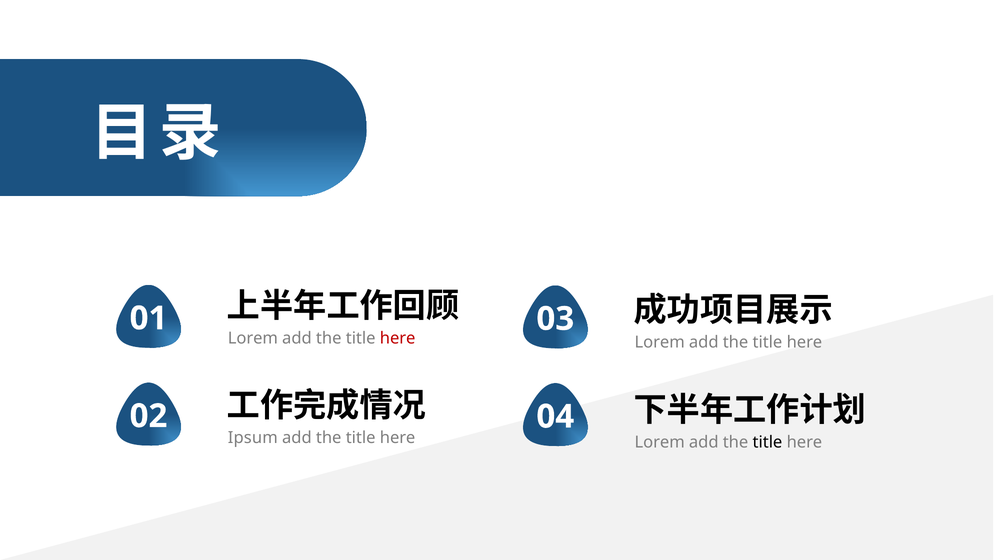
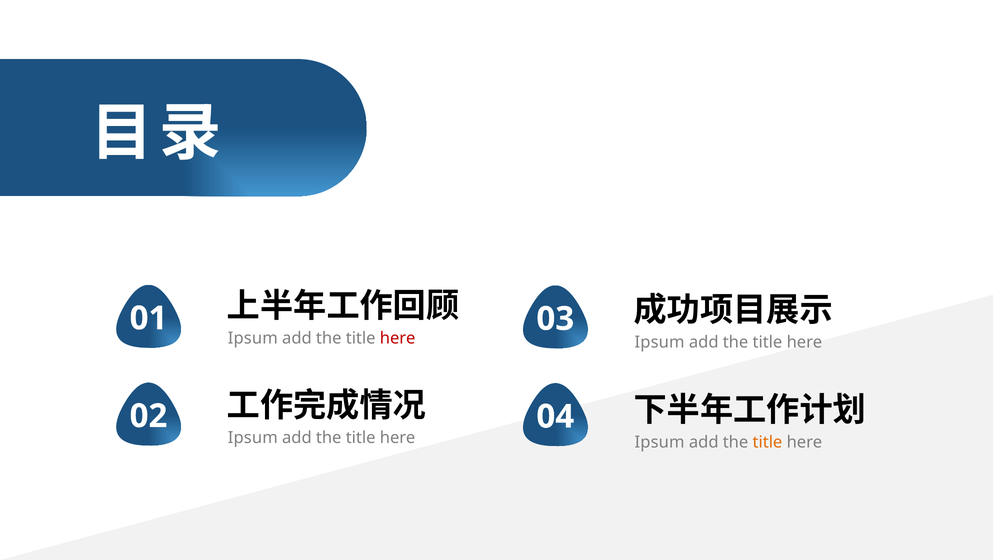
Lorem: Lorem -> Ipsum (253, 338)
Lorem: Lorem -> Ipsum (660, 342)
Lorem: Lorem -> Ipsum (660, 442)
title colour: black -> orange (767, 442)
